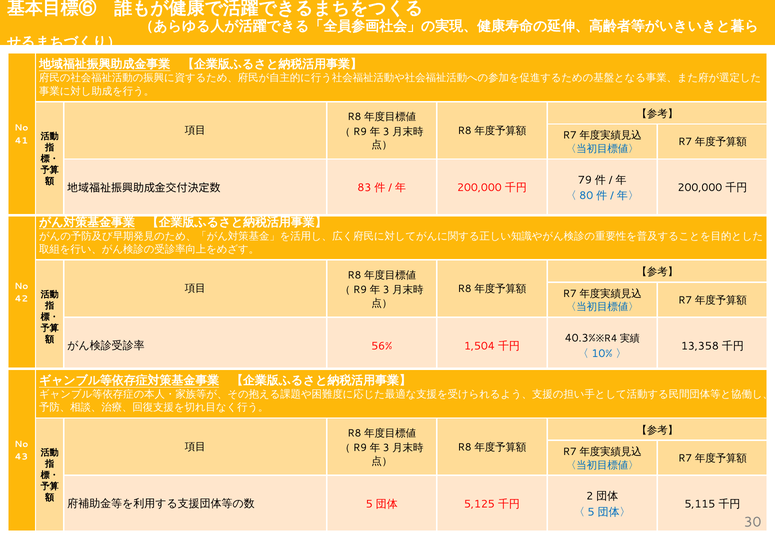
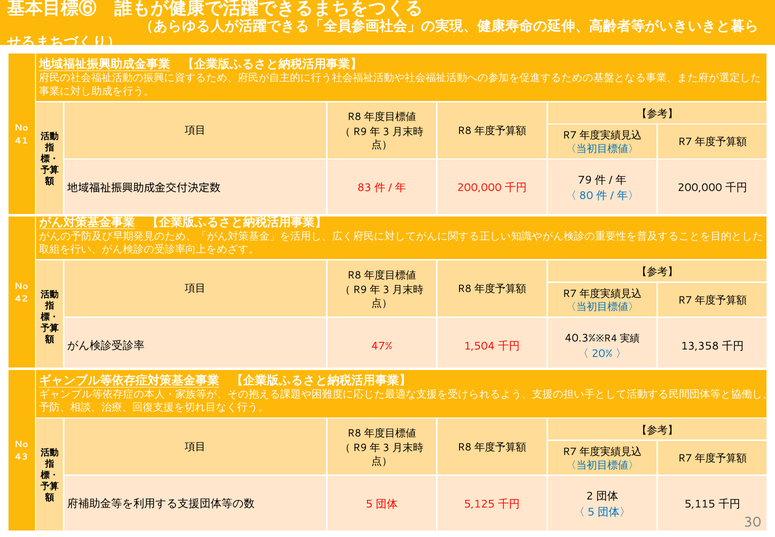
56%: 56% -> 47% (382, 346)
10%: 10% -> 20% (602, 353)
